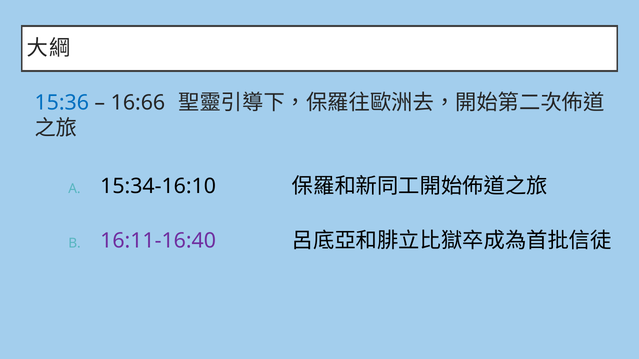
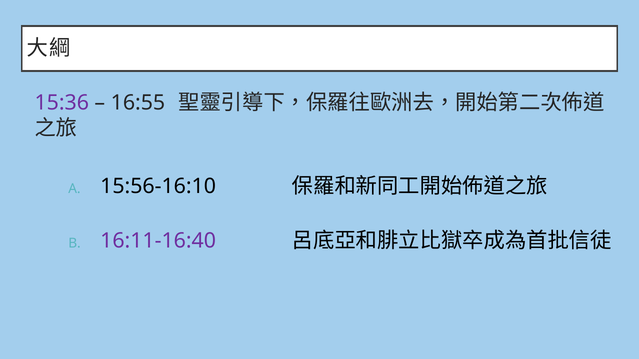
15:36 colour: blue -> purple (62, 103)
16:66: 16:66 -> 16:55 (138, 103)
15:34-16:10: 15:34-16:10 -> 15:56-16:10 (158, 186)
